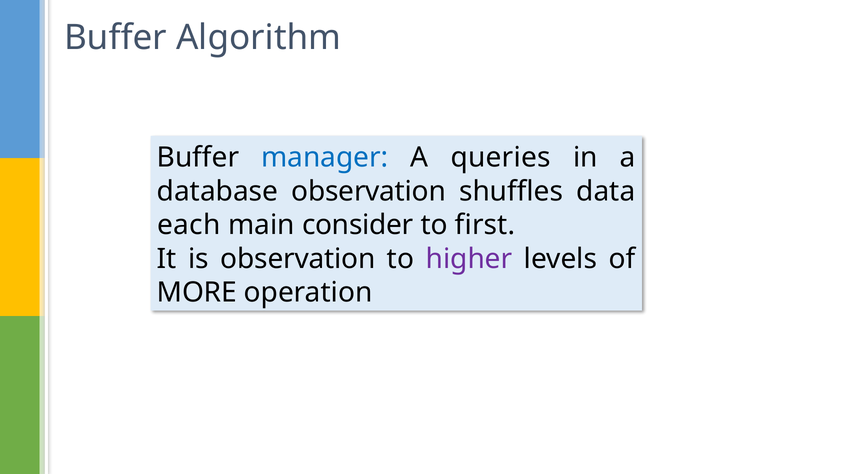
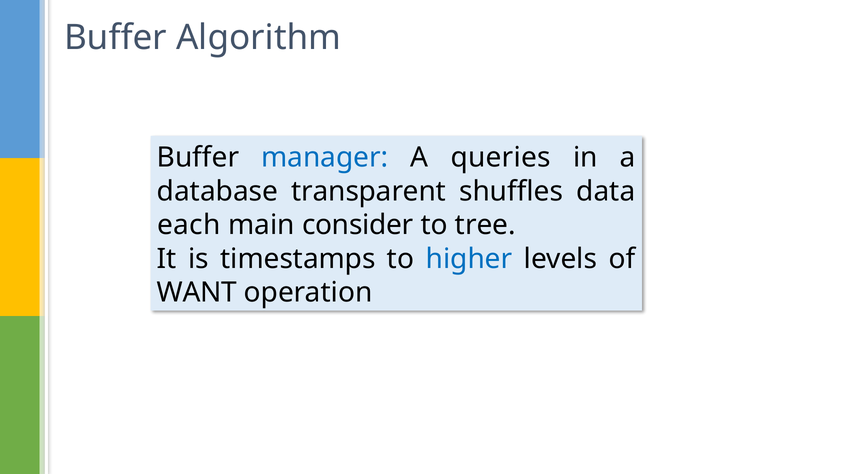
database observation: observation -> transparent (369, 191)
first: first -> tree (485, 225)
is observation: observation -> timestamps (298, 259)
higher colour: purple -> blue (469, 259)
MORE: MORE -> WANT (197, 292)
